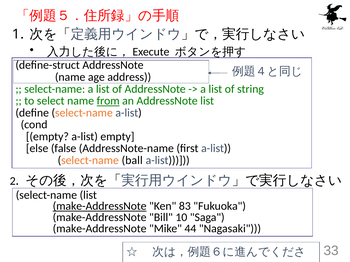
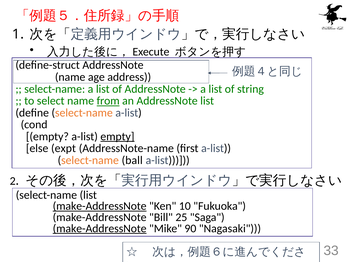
empty underline: none -> present (117, 137)
false: false -> expt (64, 149)
83: 83 -> 10 (185, 206)
10: 10 -> 25 (181, 218)
make-AddressNote underline: none -> present (100, 229)
44: 44 -> 90 (190, 229)
